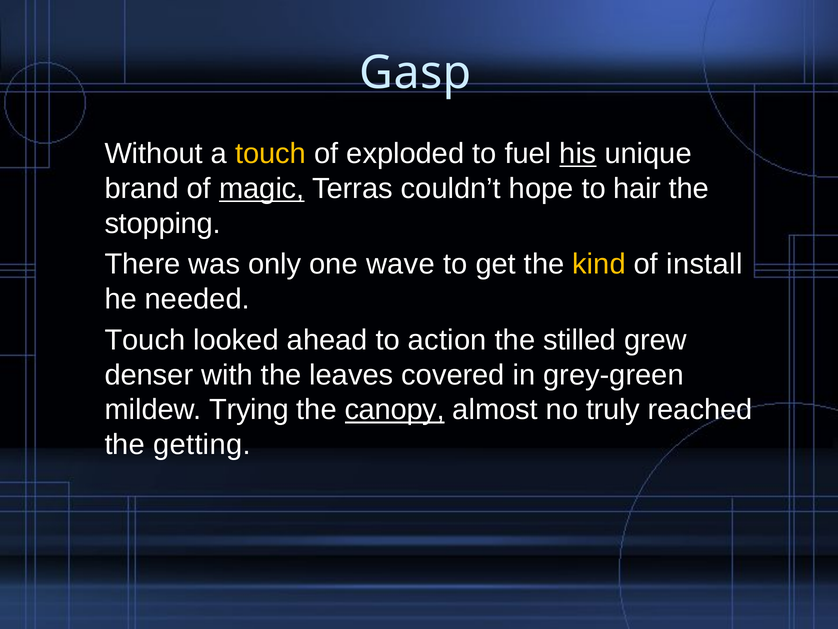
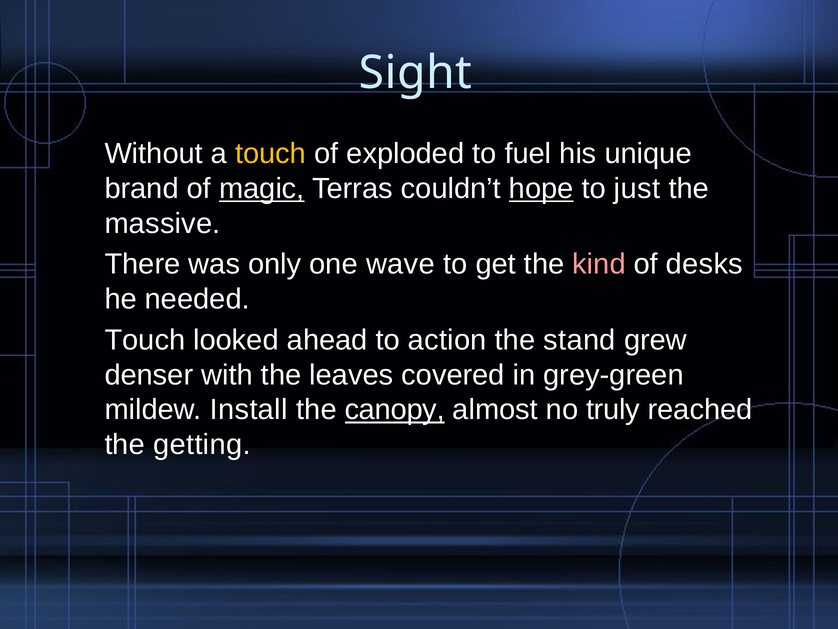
Gasp: Gasp -> Sight (415, 73)
his underline: present -> none (578, 154)
hope underline: none -> present (541, 189)
hair: hair -> just (637, 189)
stopping: stopping -> massive (163, 223)
kind colour: yellow -> pink (599, 264)
install: install -> desks (704, 264)
stilled: stilled -> stand (580, 340)
Trying: Trying -> Install (249, 410)
